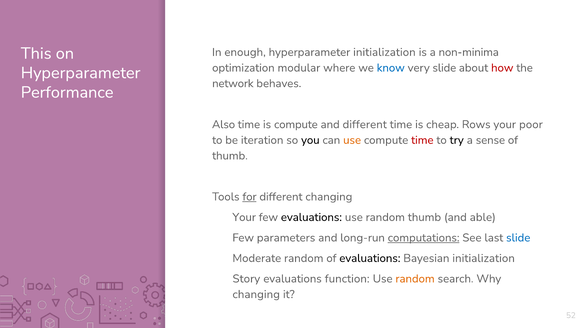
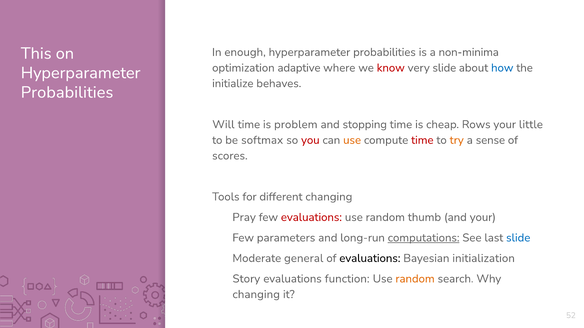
initialization: initialization -> probabilities (384, 52)
modular: modular -> adaptive (299, 68)
know colour: blue -> red (391, 68)
how colour: red -> blue (502, 68)
network: network -> initialize (233, 84)
Performance: Performance -> Probabilities (67, 92)
Also: Also -> Will (223, 125)
is compute: compute -> problem (296, 125)
and different: different -> stopping (365, 125)
poor: poor -> little (531, 125)
iteration: iteration -> softmax (262, 140)
you colour: black -> red (310, 140)
try colour: black -> orange (457, 140)
thumb: thumb -> scores (230, 156)
for underline: present -> none (250, 197)
Your: Your -> Pray (244, 218)
evaluations colour: black -> red (311, 218)
and able: able -> your (483, 218)
Moderate random: random -> general (304, 259)
